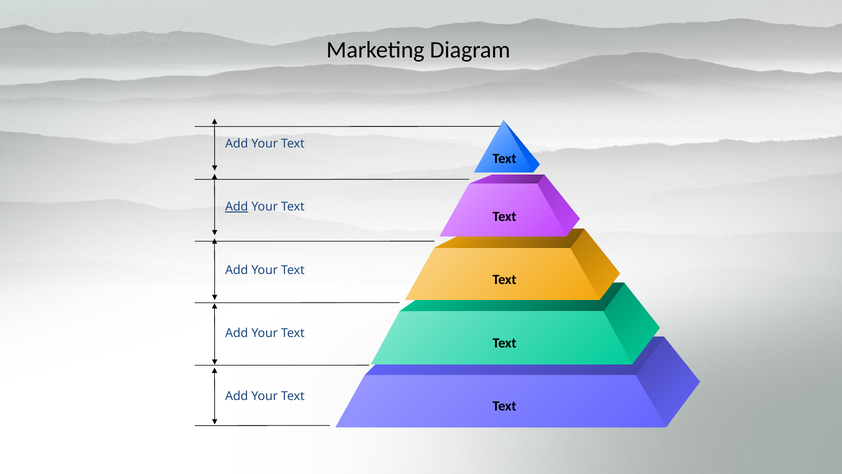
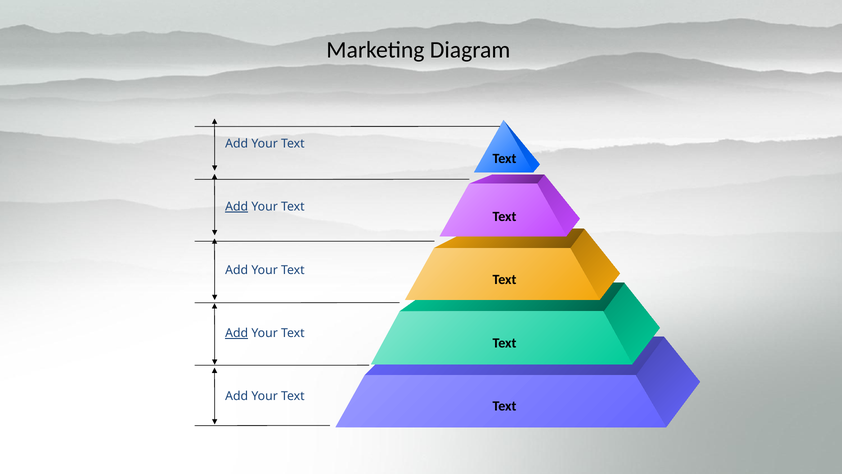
Add underline: none -> present (237, 333)
